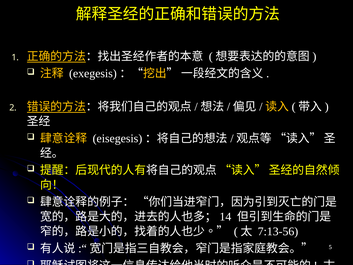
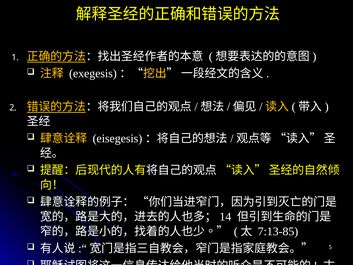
7:13-56: 7:13-56 -> 7:13-85 (278, 231)
